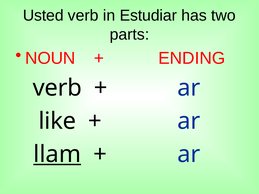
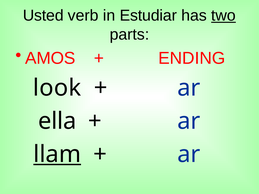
two underline: none -> present (223, 16)
NOUN: NOUN -> AMOS (50, 58)
verb: verb -> look (57, 88)
like: like -> ella (57, 121)
